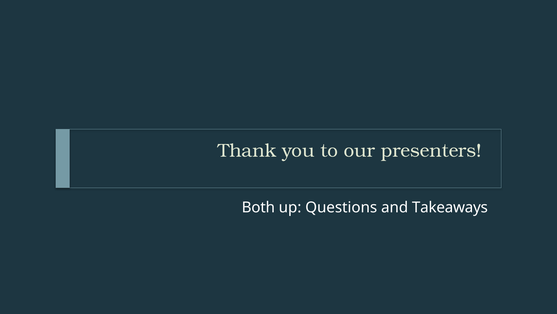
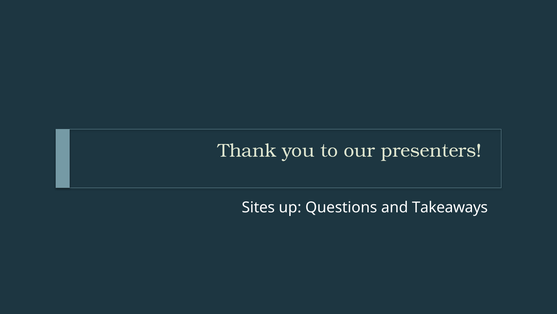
Both: Both -> Sites (258, 207)
